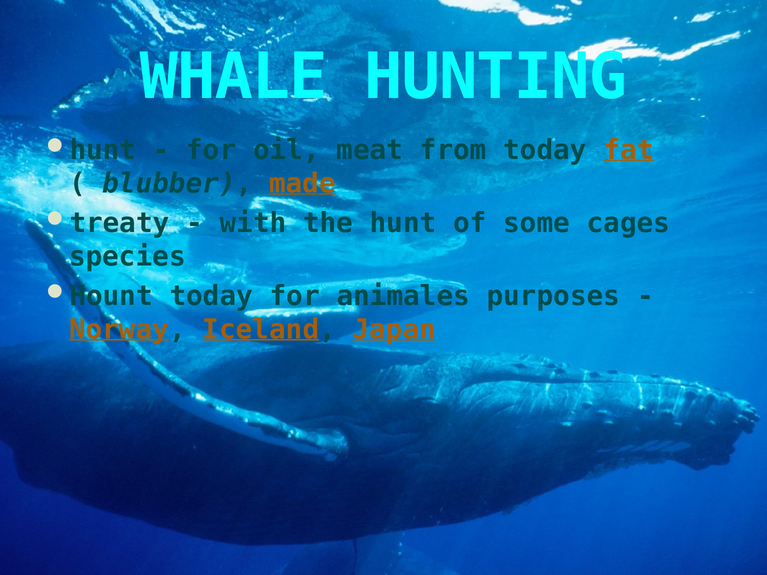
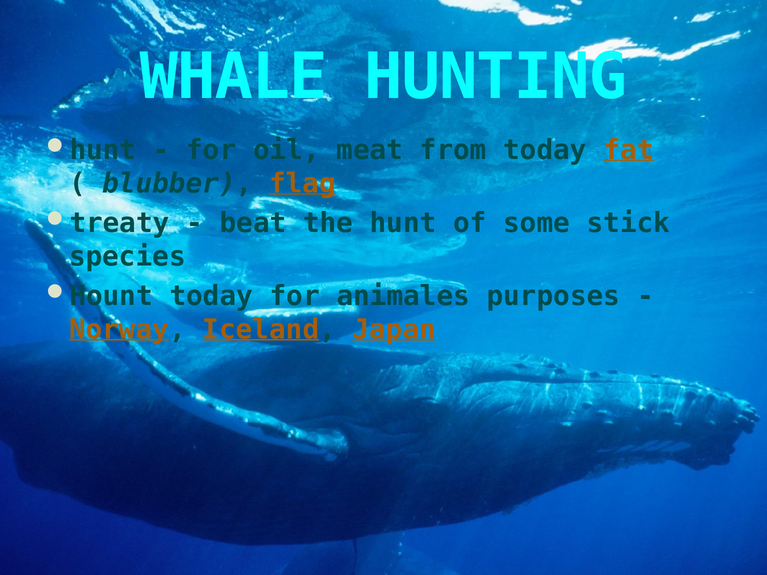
made: made -> flag (302, 184)
with: with -> beat (253, 223)
cages: cages -> stick (628, 223)
